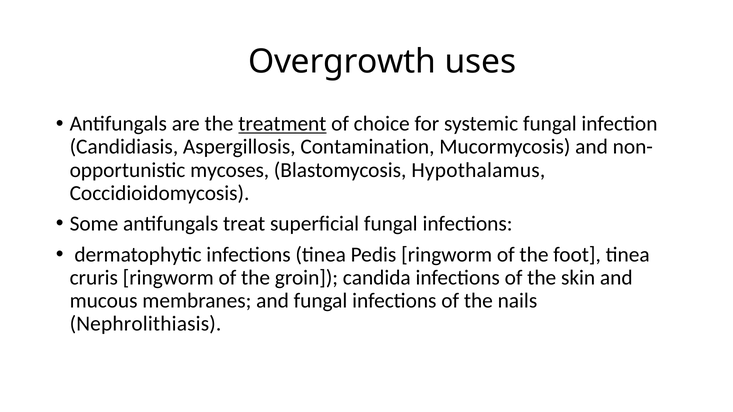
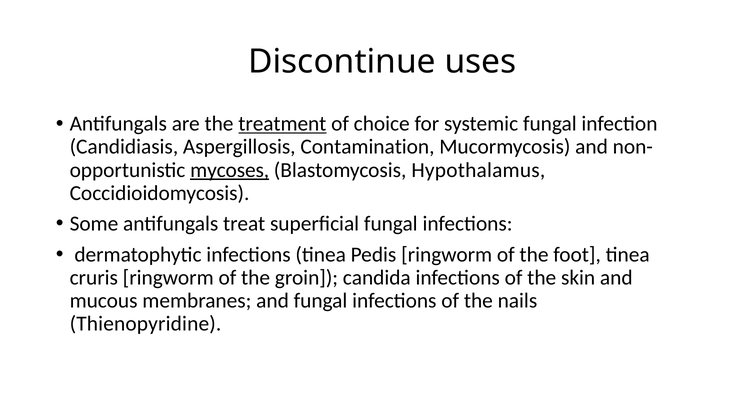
Overgrowth: Overgrowth -> Discontinue (342, 62)
mycoses underline: none -> present (230, 170)
Nephrolithiasis: Nephrolithiasis -> Thienopyridine (145, 324)
